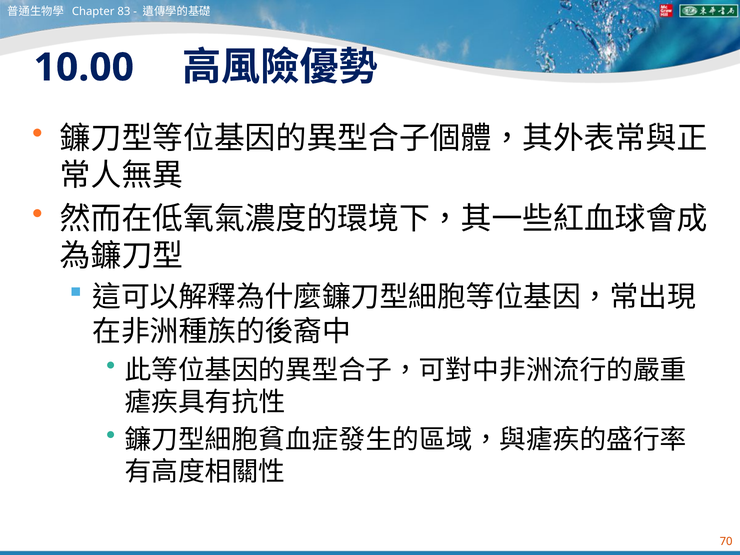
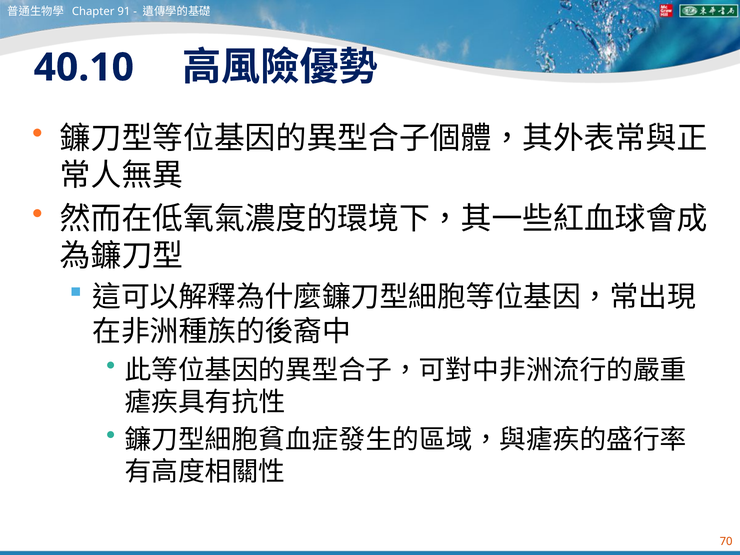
83: 83 -> 91 (124, 11)
10.00: 10.00 -> 40.10 (84, 68)
